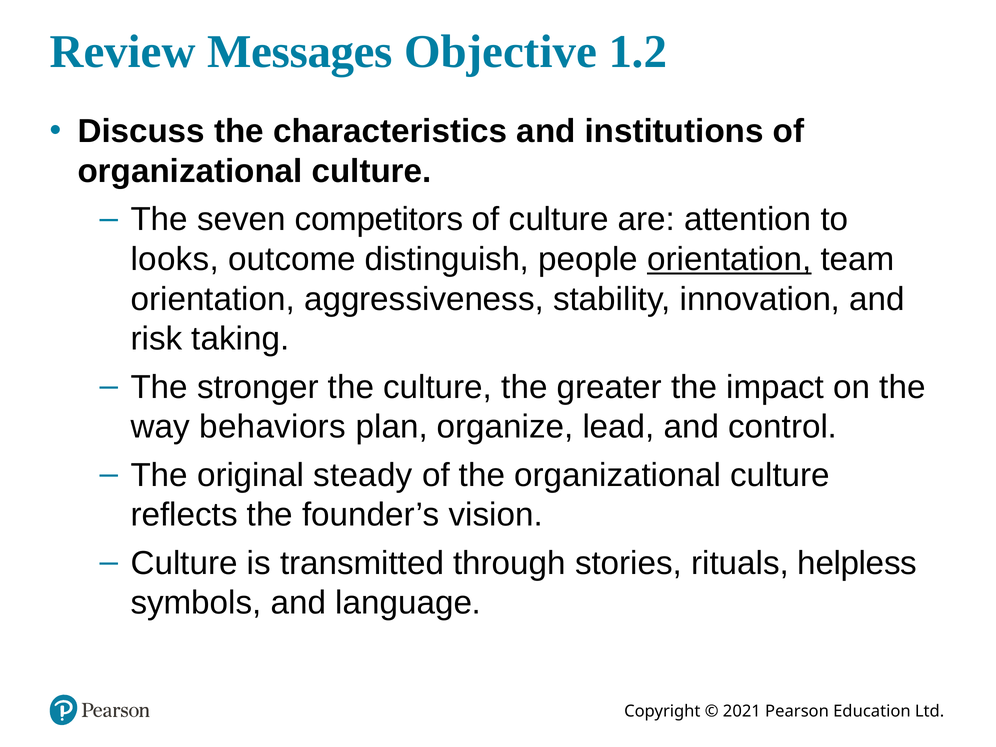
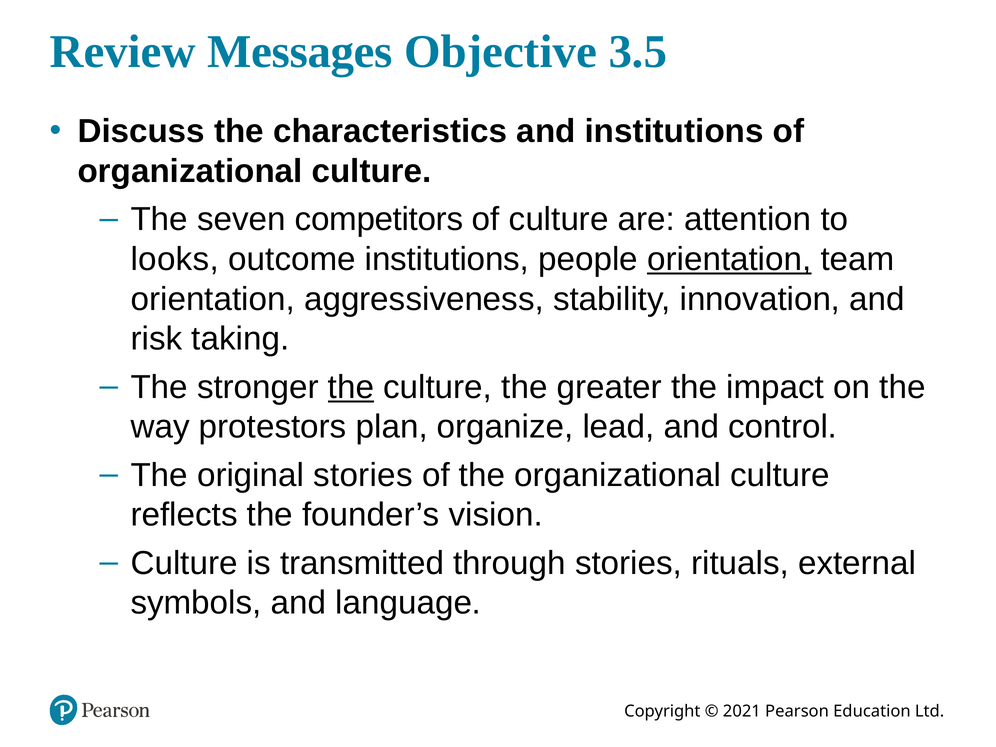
1.2: 1.2 -> 3.5 (638, 52)
outcome distinguish: distinguish -> institutions (447, 259)
the underline: none -> present (351, 387)
behaviors: behaviors -> protestors (273, 427)
original steady: steady -> stories (363, 475)
helpless: helpless -> external (857, 563)
